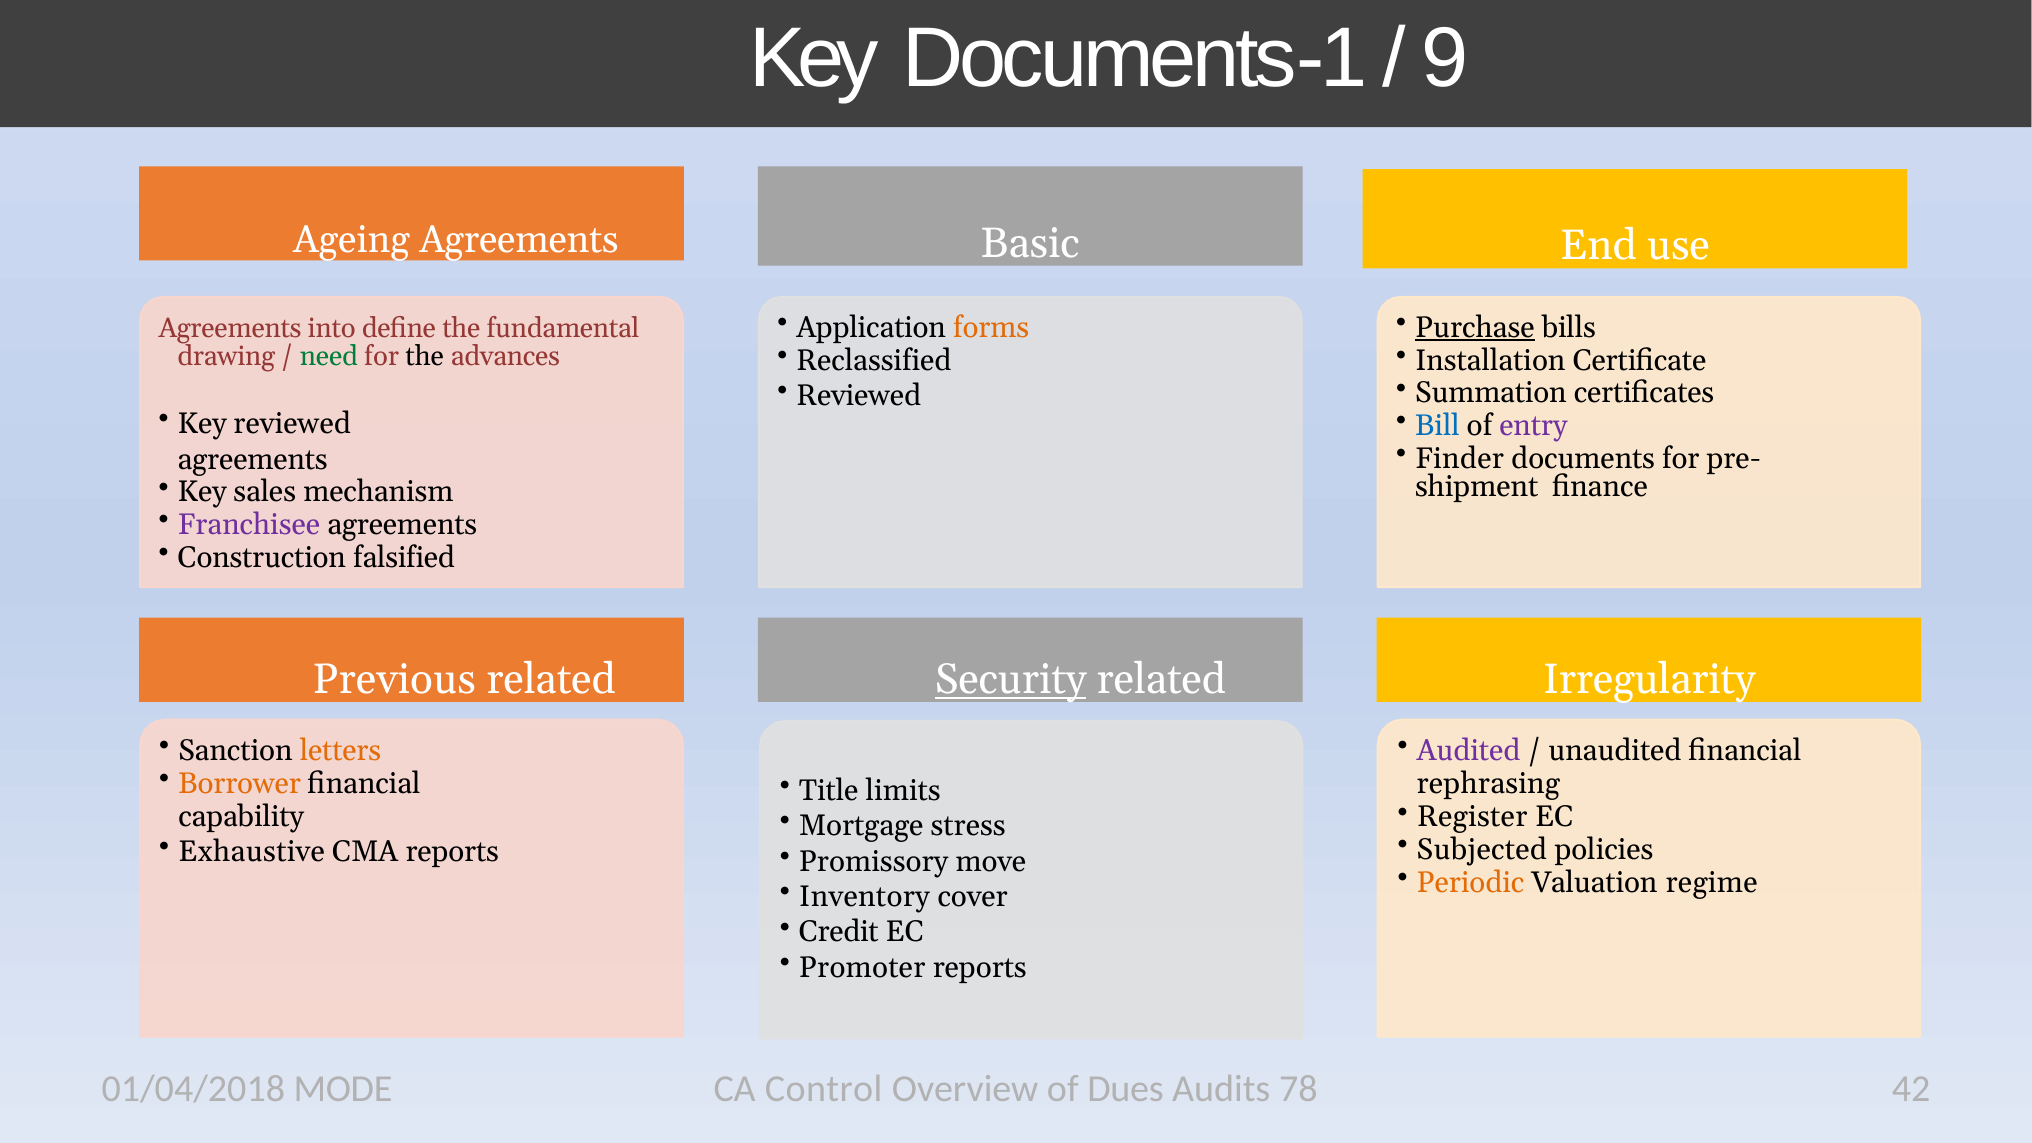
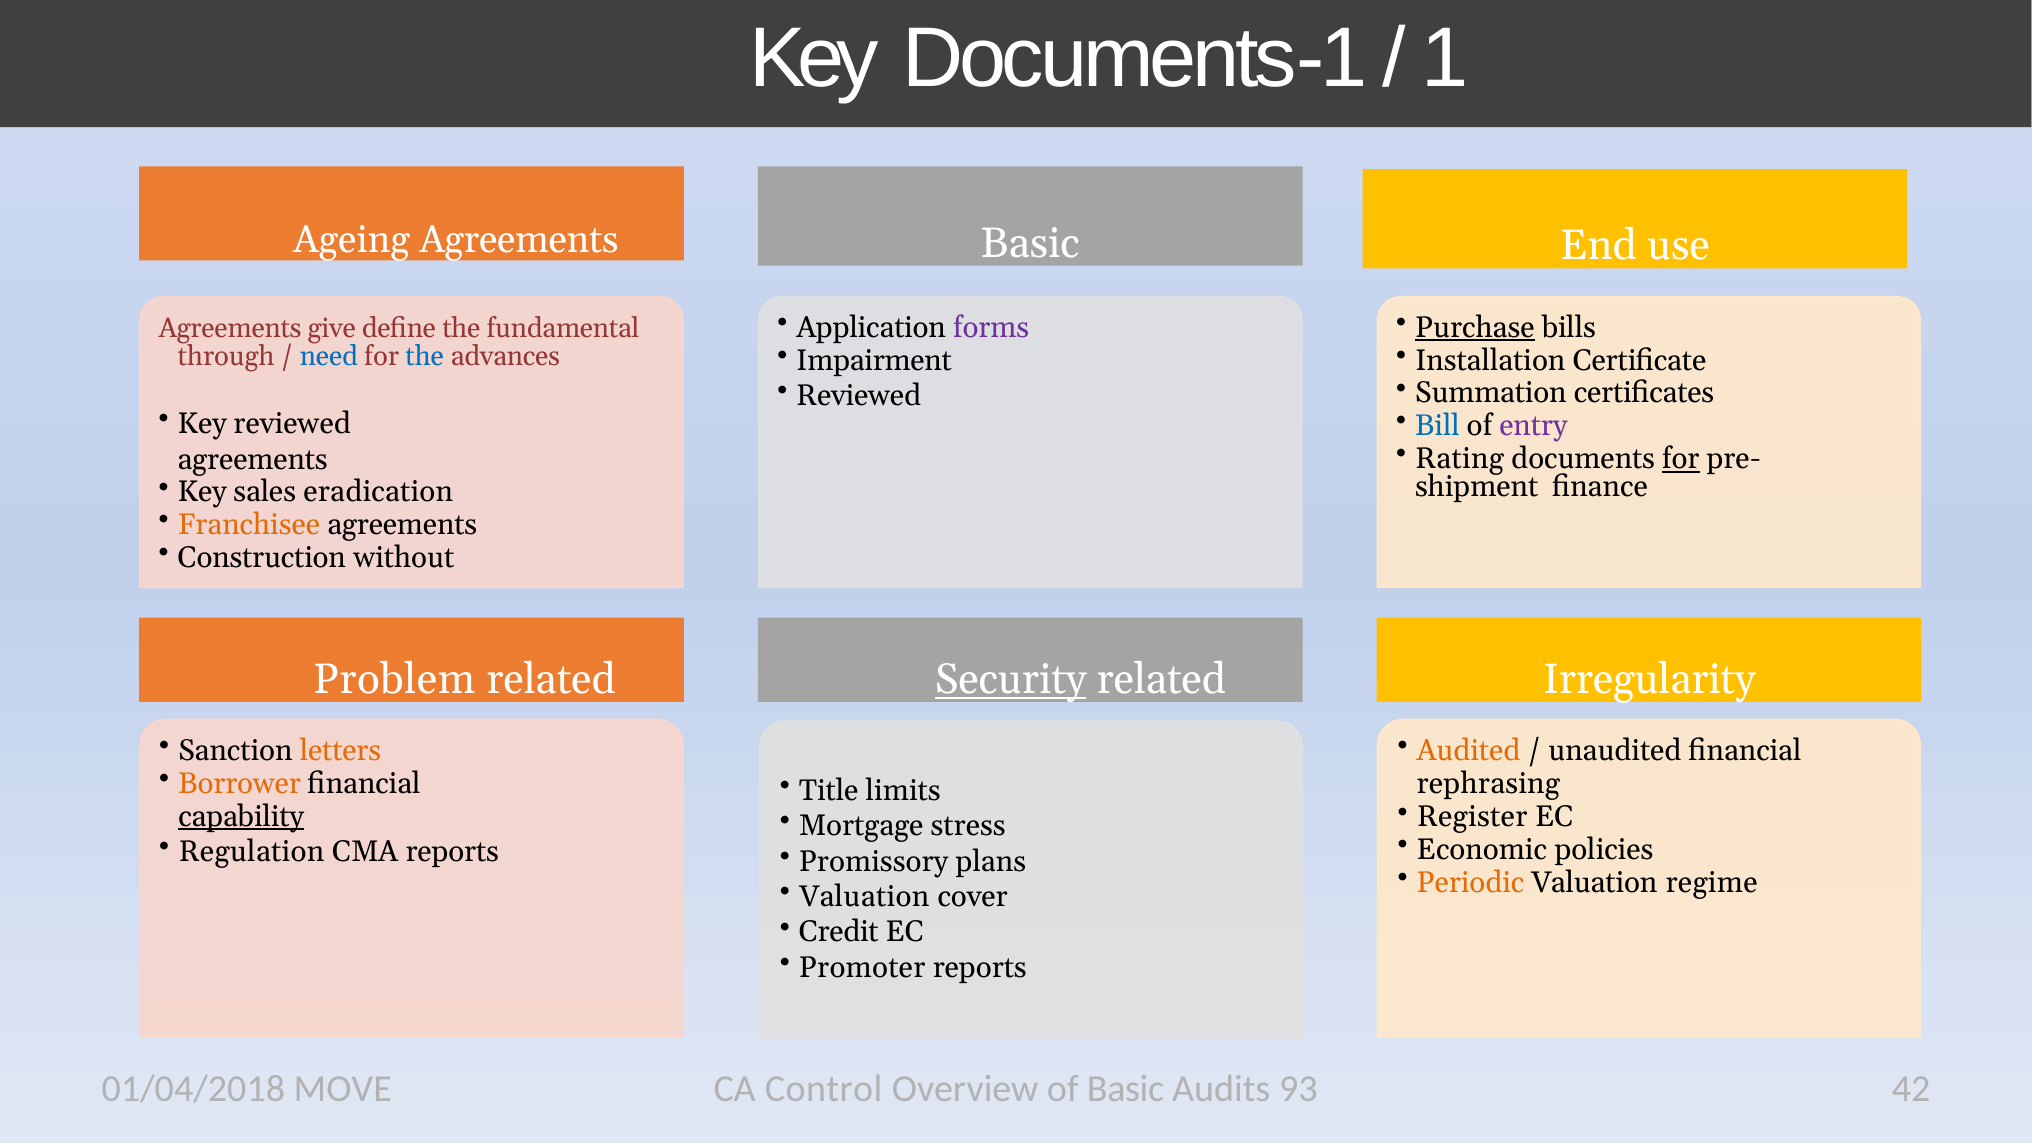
9: 9 -> 1 (1445, 59)
forms colour: orange -> purple (991, 327)
into: into -> give (332, 328)
Reclassified: Reclassified -> Impairment (874, 360)
drawing: drawing -> through (226, 357)
need colour: green -> blue (329, 357)
the colour: black -> blue (425, 357)
Finder: Finder -> Rating (1460, 459)
for underline: none -> present (1681, 459)
mechanism: mechanism -> eradication (378, 492)
Franchisee colour: purple -> orange (249, 525)
falsified: falsified -> without (404, 558)
Previous: Previous -> Problem (394, 680)
Audited colour: purple -> orange (1468, 751)
capability underline: none -> present (241, 816)
Subjected: Subjected -> Economic (1482, 850)
Exhaustive: Exhaustive -> Regulation (252, 852)
move: move -> plans (991, 861)
Inventory: Inventory -> Valuation (864, 897)
MODE: MODE -> MOVE (343, 1089)
of Dues: Dues -> Basic (1126, 1089)
78: 78 -> 93 (1298, 1089)
